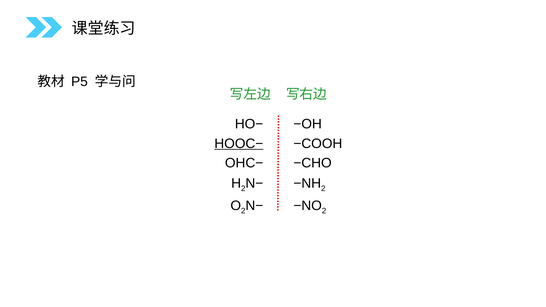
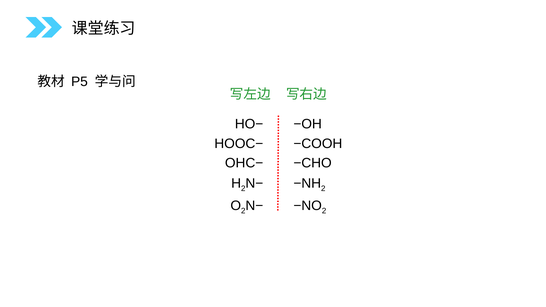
HOOC− underline: present -> none (239, 144)
